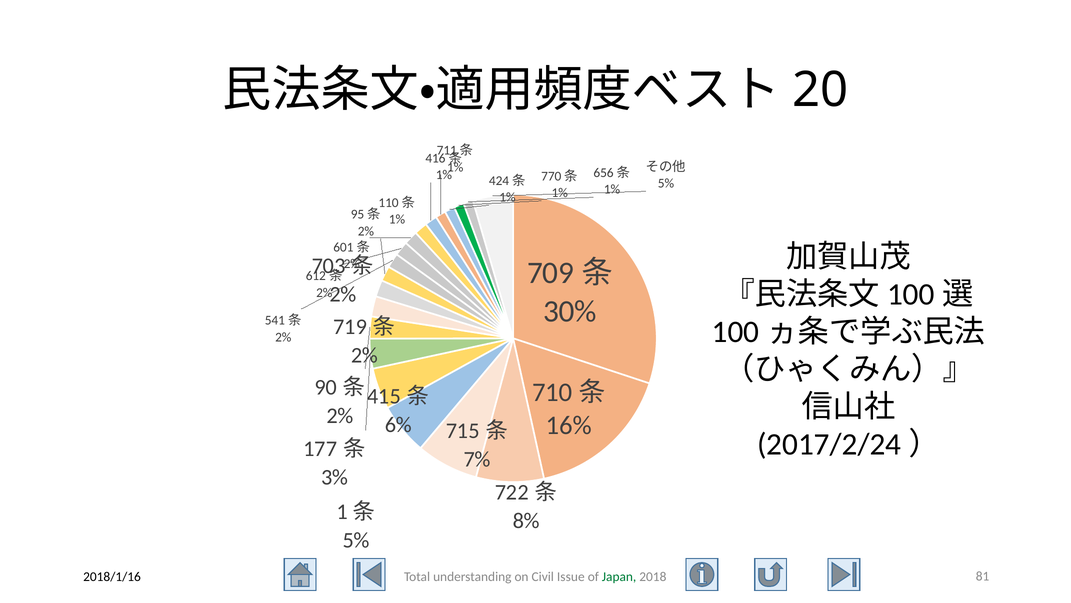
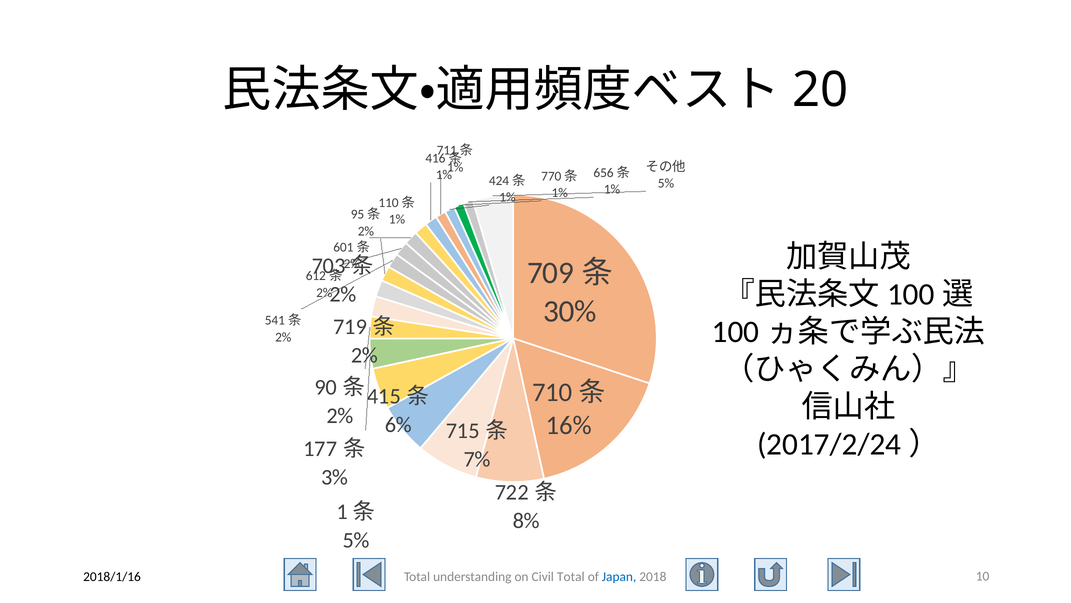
Civil Issue: Issue -> Total (571, 576)
Japan colour: green -> blue (619, 576)
81: 81 -> 10 (983, 576)
